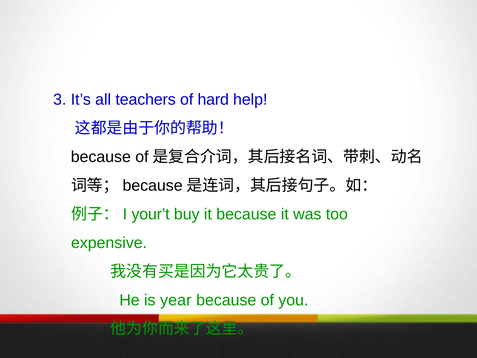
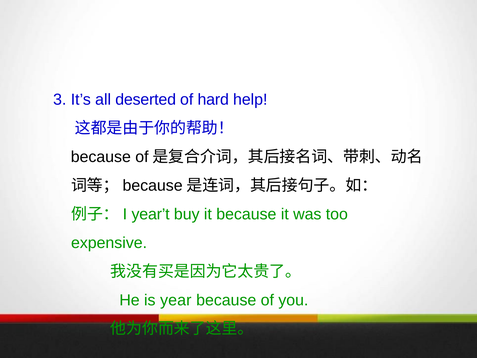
teachers: teachers -> deserted (146, 100)
your’t: your’t -> year’t (151, 214)
